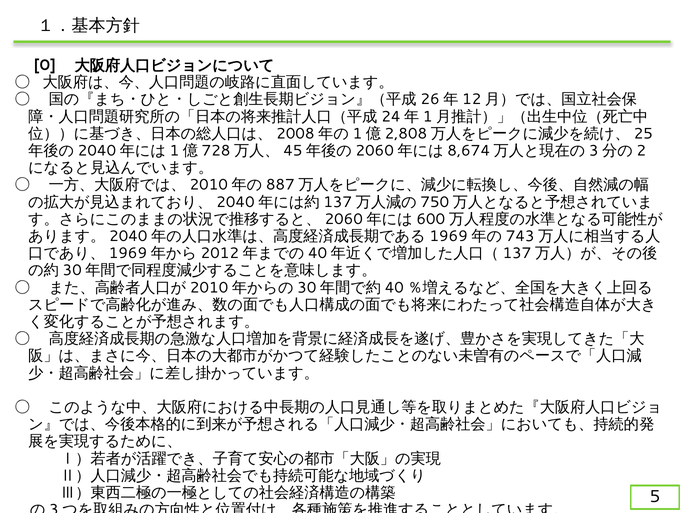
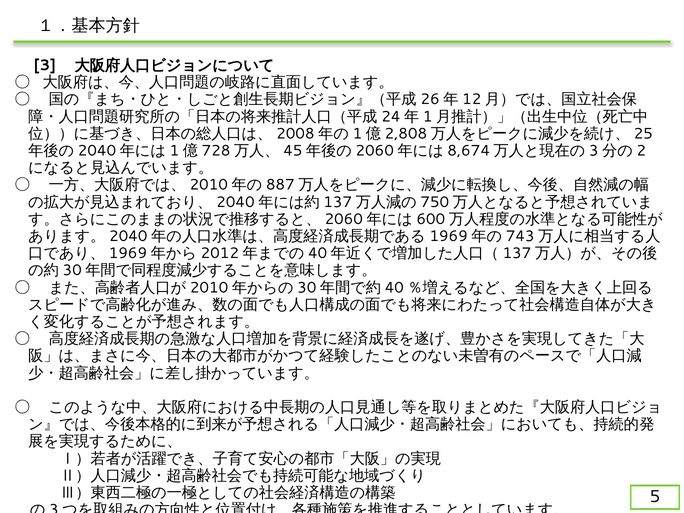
0: 0 -> 3 (45, 65)
